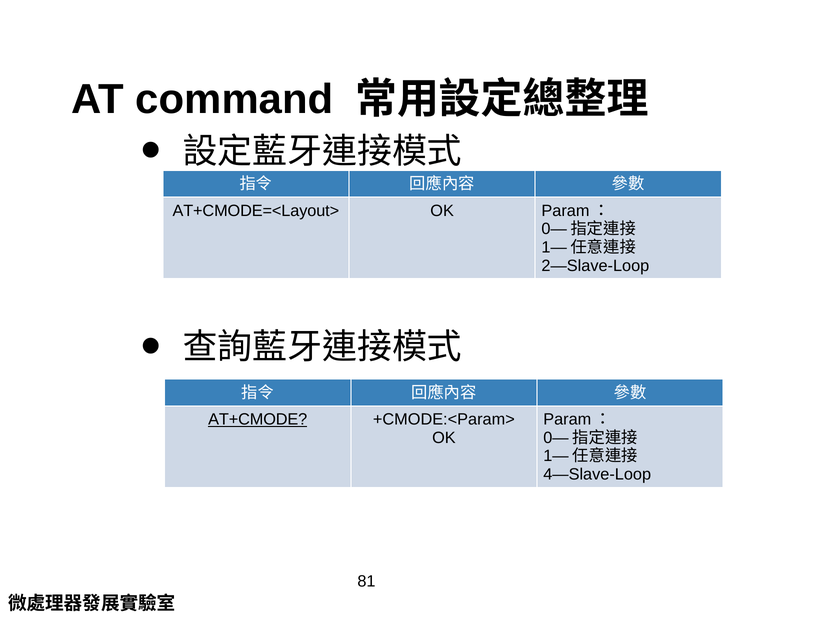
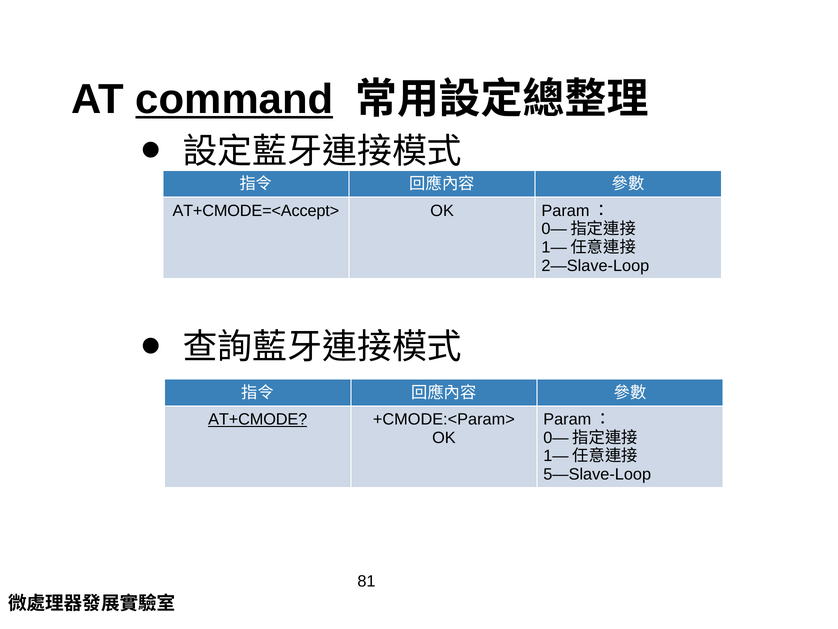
command underline: none -> present (234, 99)
AT+CMODE=<Layout>: AT+CMODE=<Layout> -> AT+CMODE=<Accept> (256, 210)
4―Slave-Loop: 4―Slave-Loop -> 5―Slave-Loop (597, 474)
